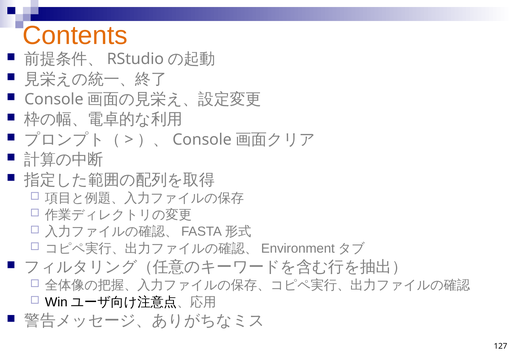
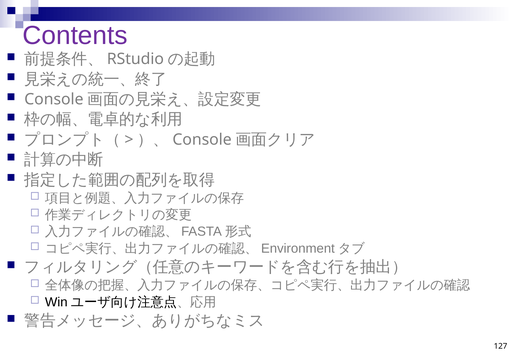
Contents colour: orange -> purple (75, 36)
